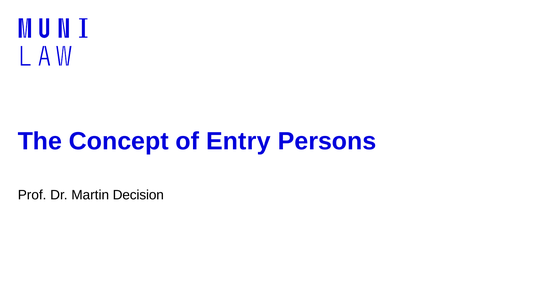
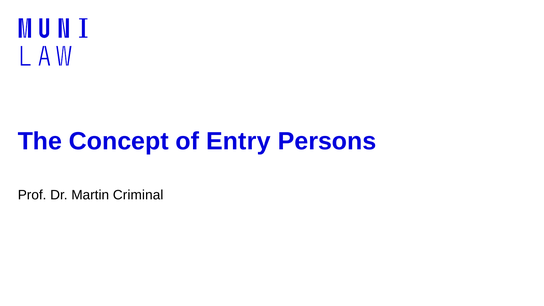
Decision: Decision -> Criminal (138, 195)
